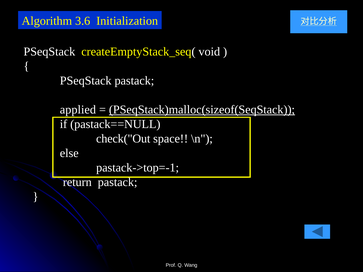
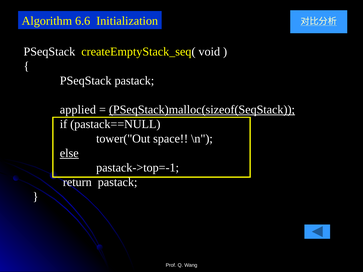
3.6: 3.6 -> 6.6 (83, 21)
check("Out: check("Out -> tower("Out (123, 139)
else underline: none -> present (69, 153)
